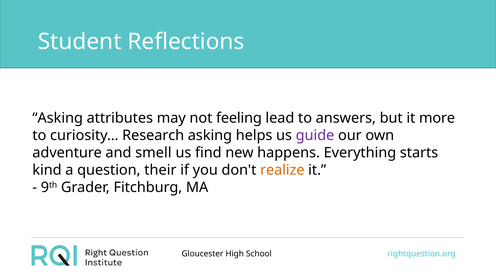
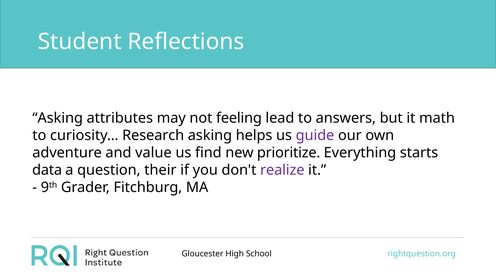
more: more -> math (437, 118)
smell: smell -> value (153, 153)
happens: happens -> prioritize (289, 153)
kind: kind -> data (47, 170)
realize colour: orange -> purple (282, 170)
